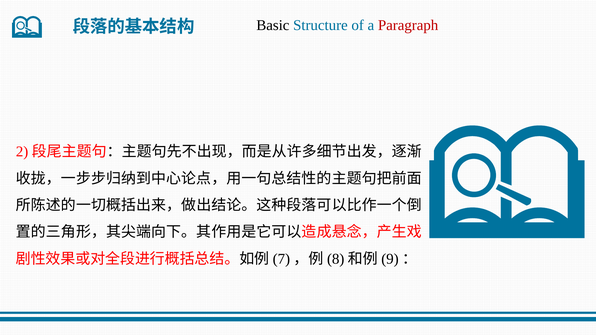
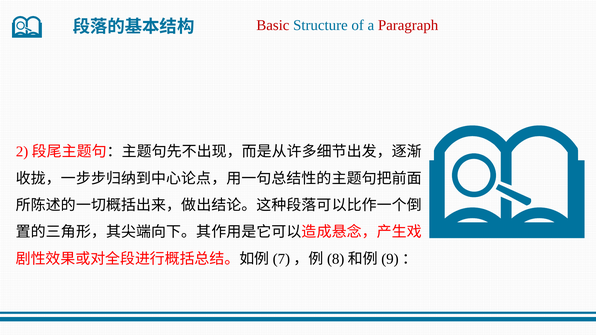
Basic colour: black -> red (273, 25)
